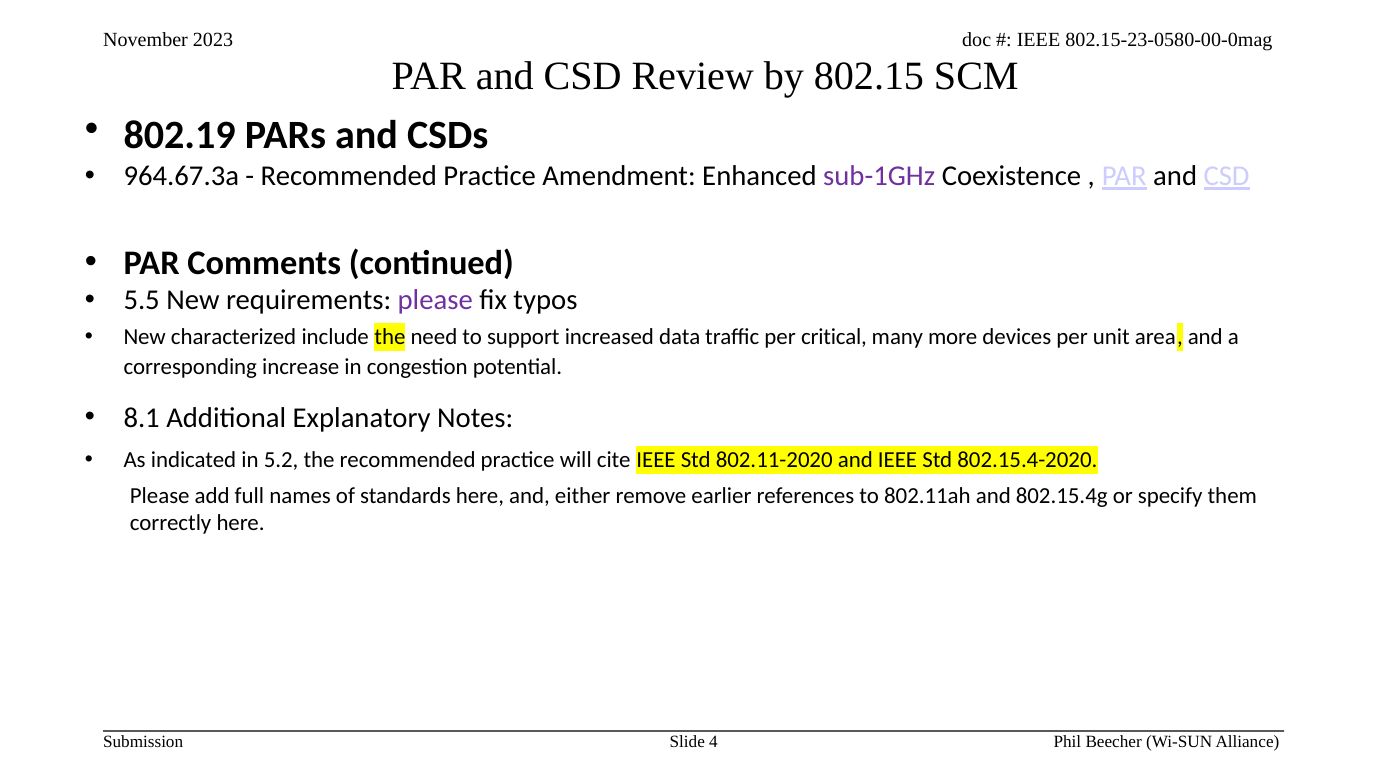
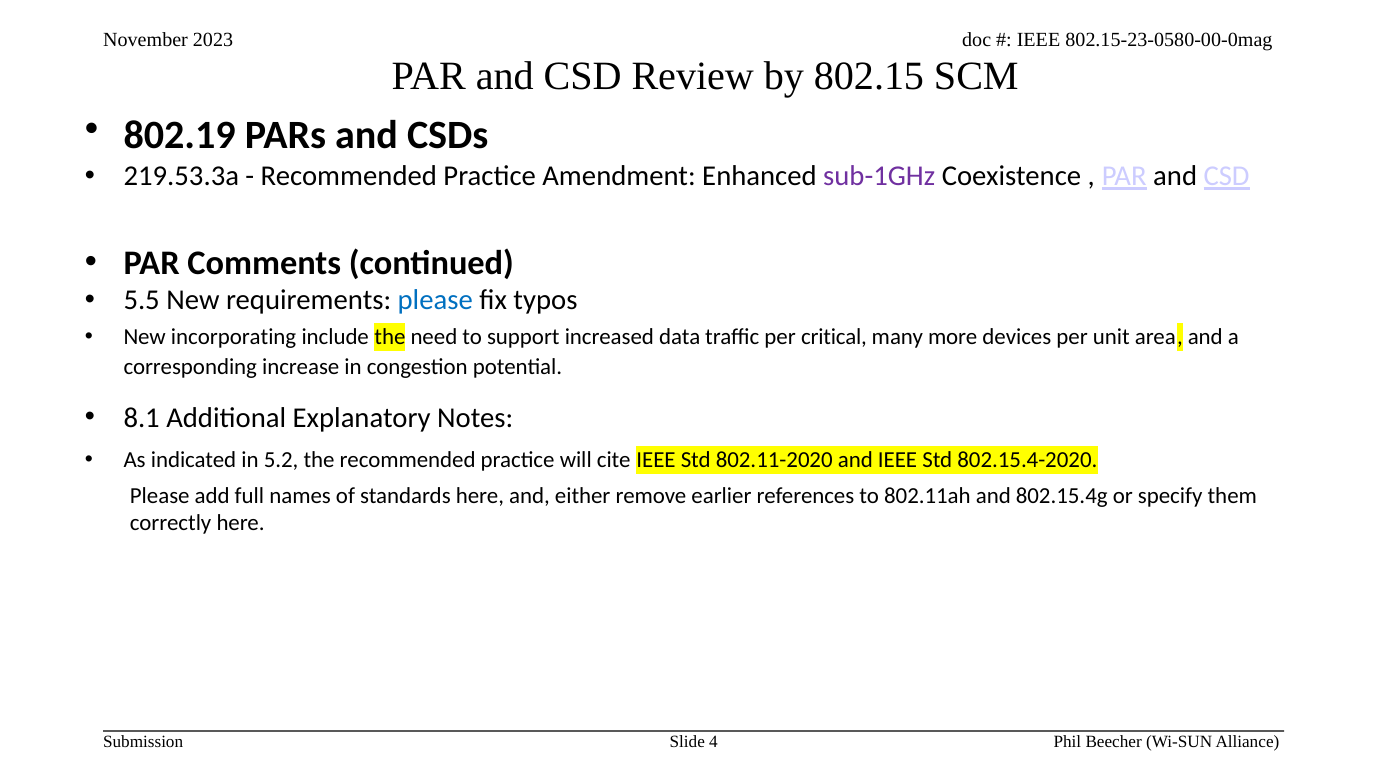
964.67.3a: 964.67.3a -> 219.53.3a (181, 176)
please colour: purple -> blue (435, 300)
characterized: characterized -> incorporating (234, 337)
